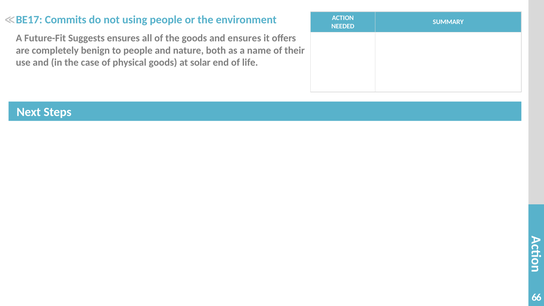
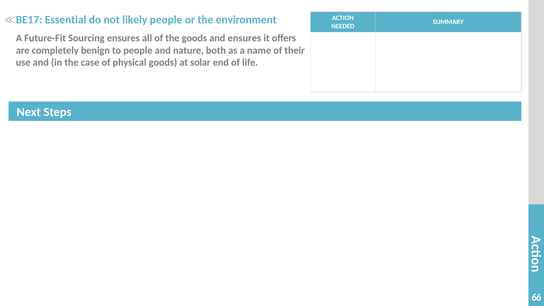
Commits: Commits -> Essential (66, 20)
using: using -> likely (135, 20)
Suggests: Suggests -> Sourcing (86, 38)
